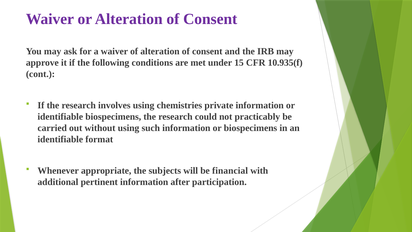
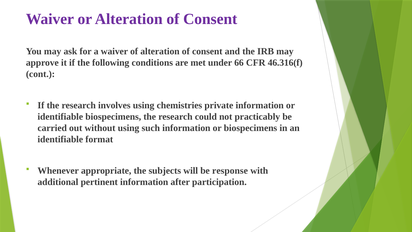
15: 15 -> 66 (239, 63)
10.935(f: 10.935(f -> 46.316(f (285, 63)
financial: financial -> response (230, 170)
